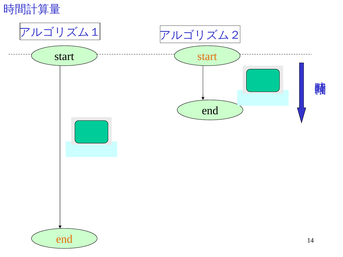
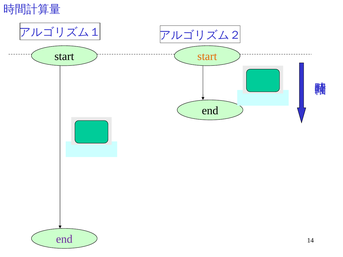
end colour: orange -> purple (64, 239)
